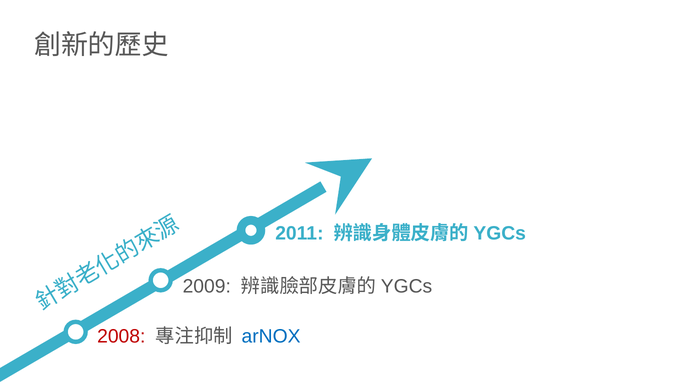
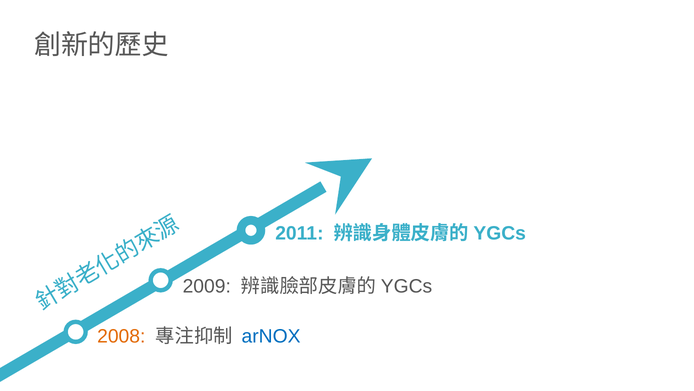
2008 colour: red -> orange (121, 336)
